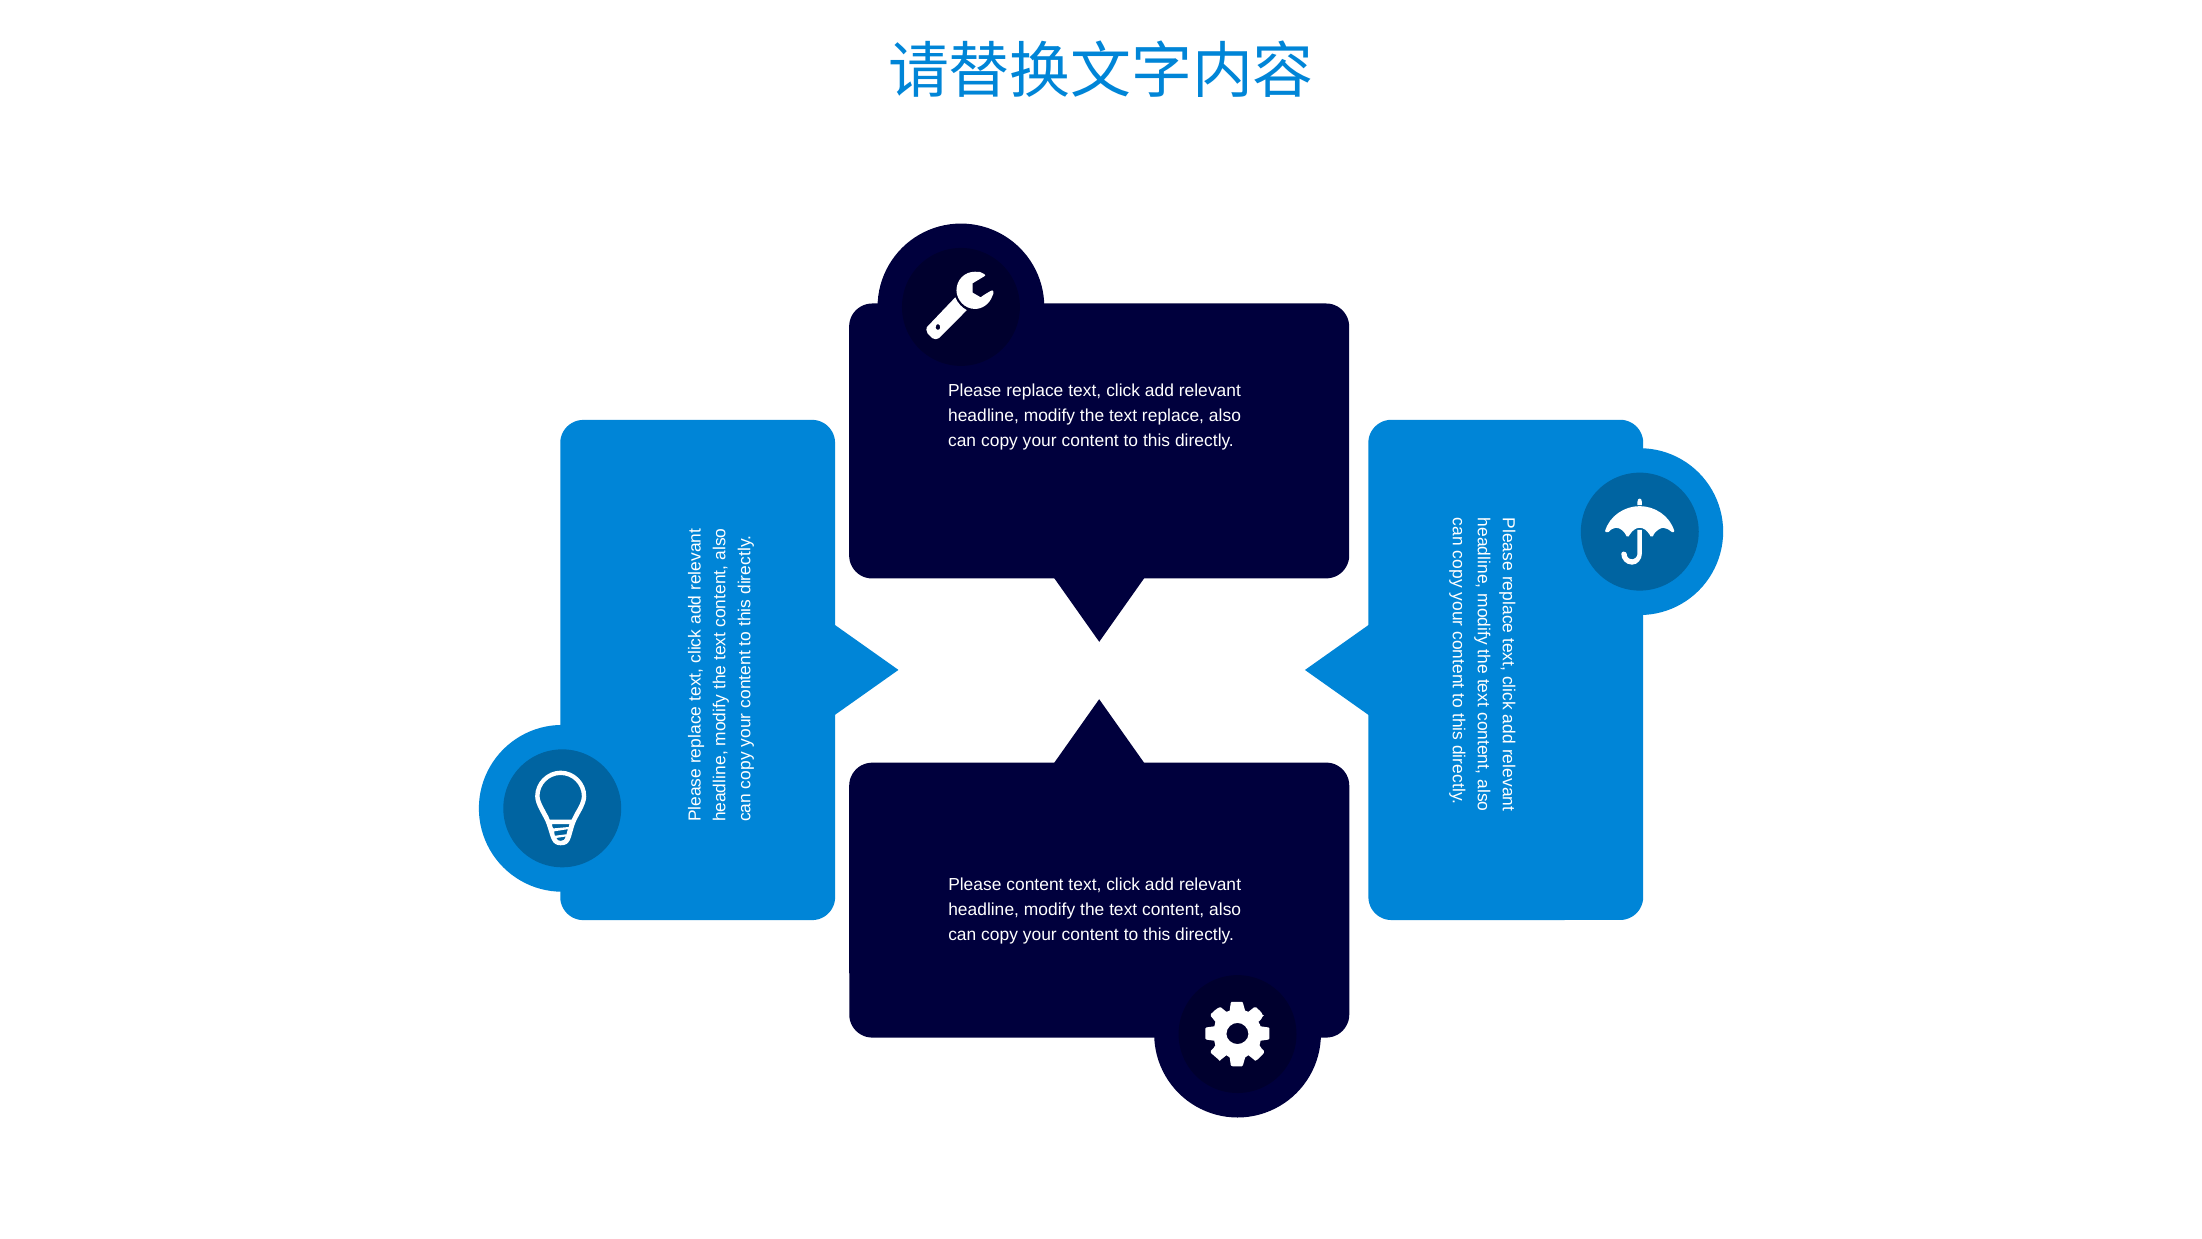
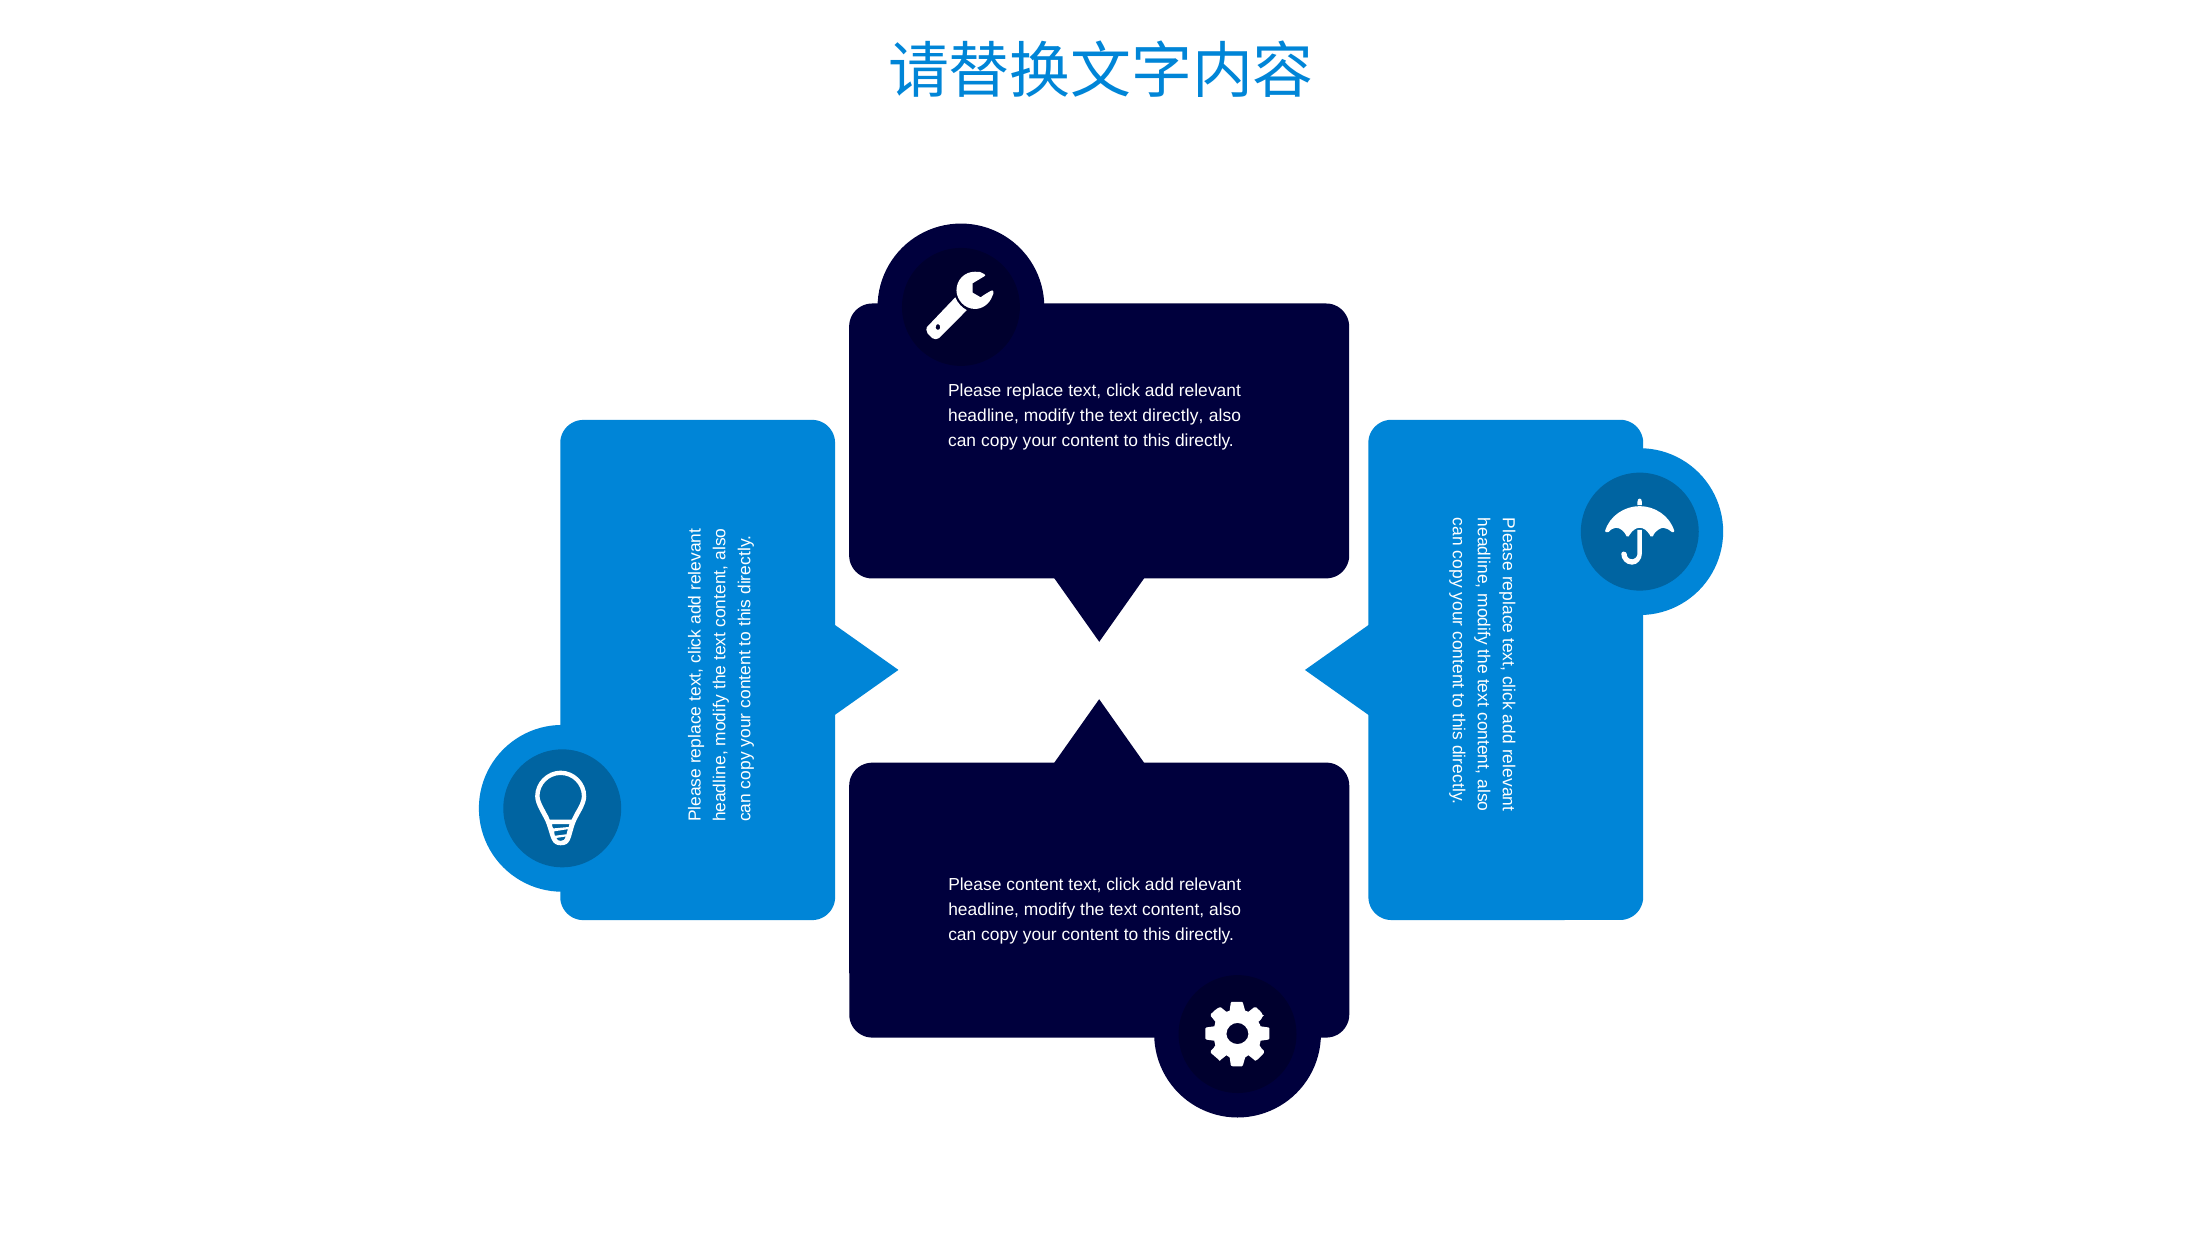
text replace: replace -> directly (1173, 416)
